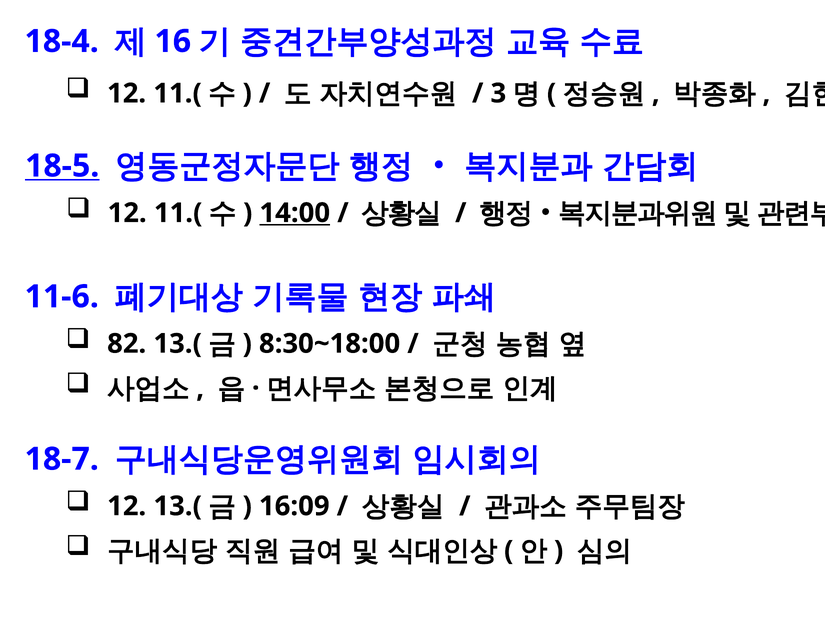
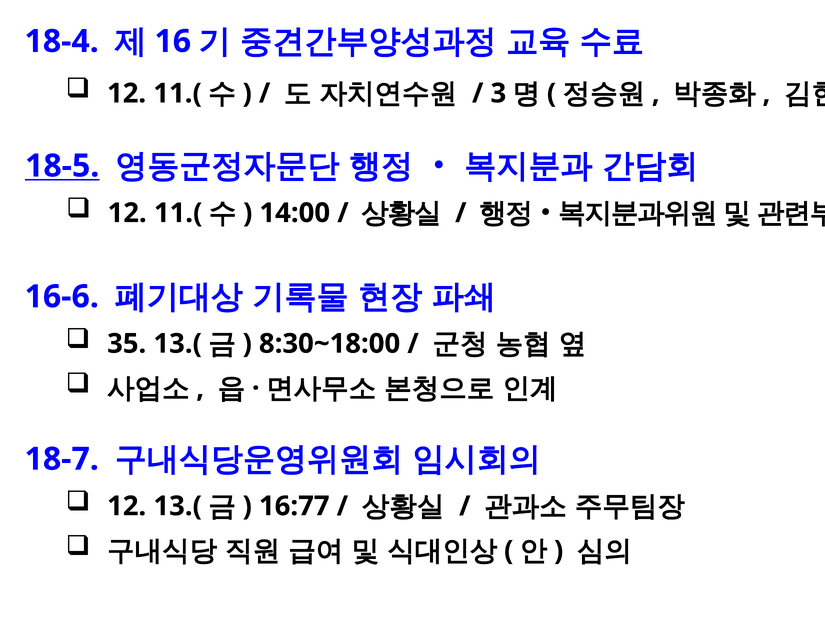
14:00 underline: present -> none (295, 213)
11-6: 11-6 -> 16-6 (62, 297)
82: 82 -> 35 (127, 344)
16:09: 16:09 -> 16:77 (294, 506)
